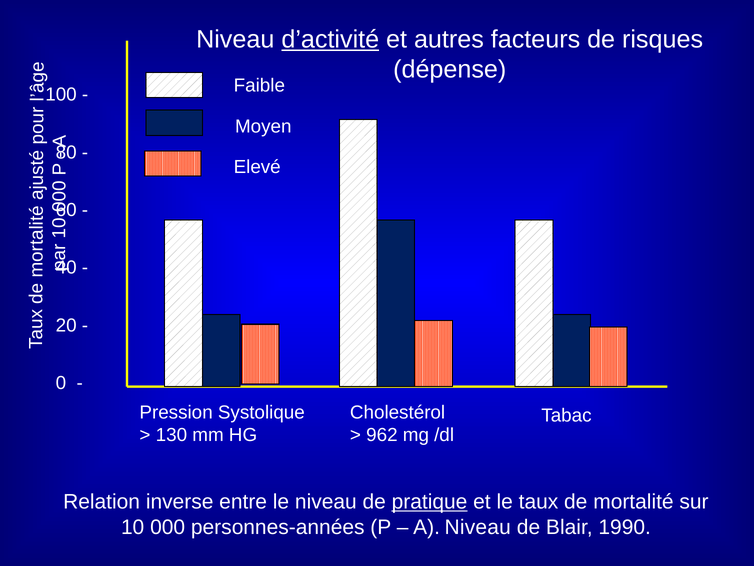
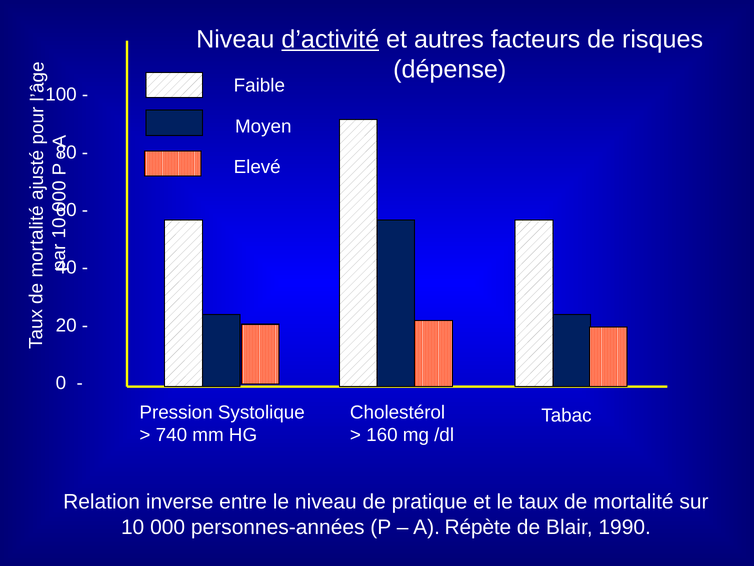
130: 130 -> 740 (171, 435)
962: 962 -> 160 (382, 435)
pratique underline: present -> none (430, 502)
A Niveau: Niveau -> Répète (478, 527)
